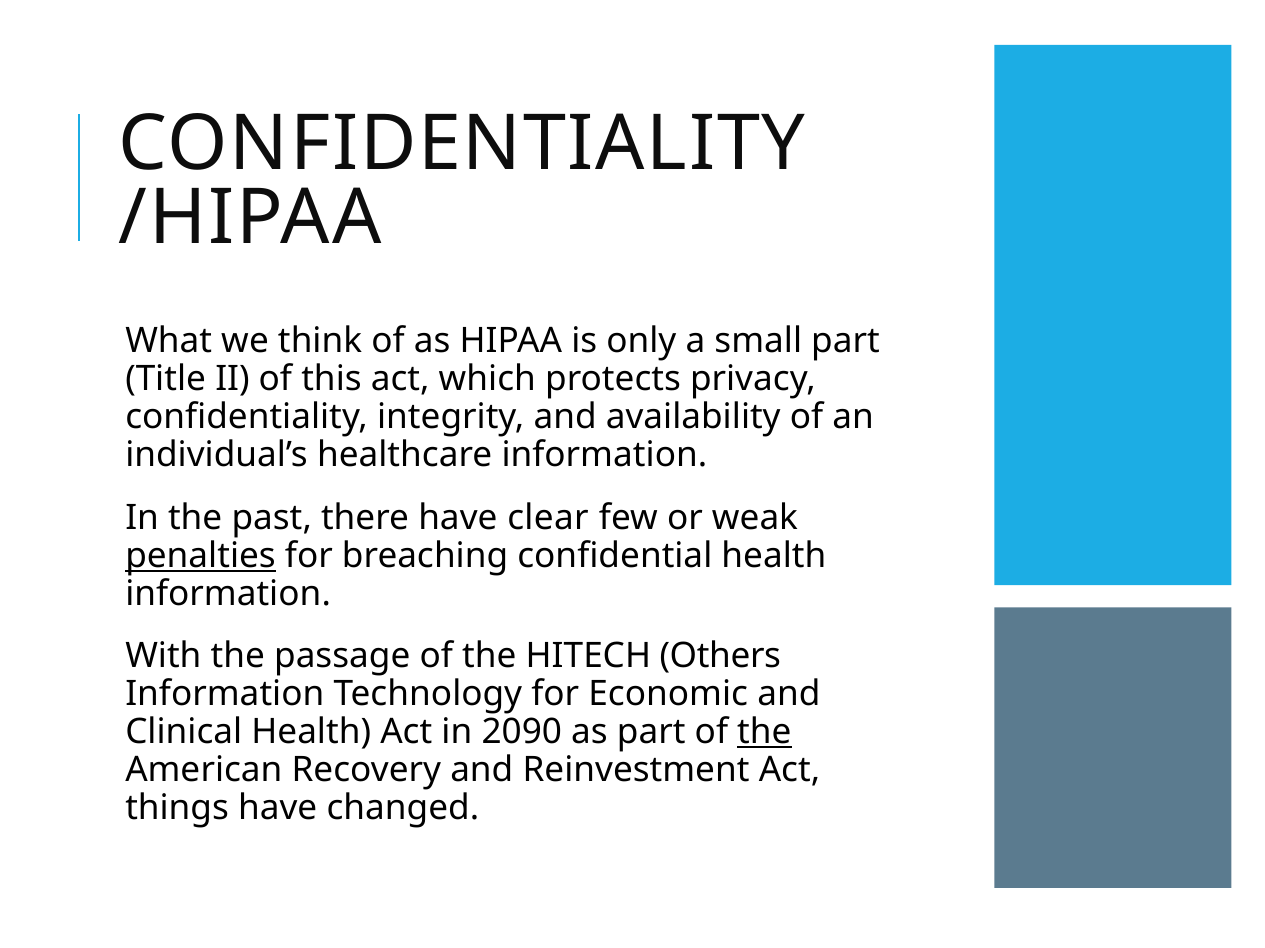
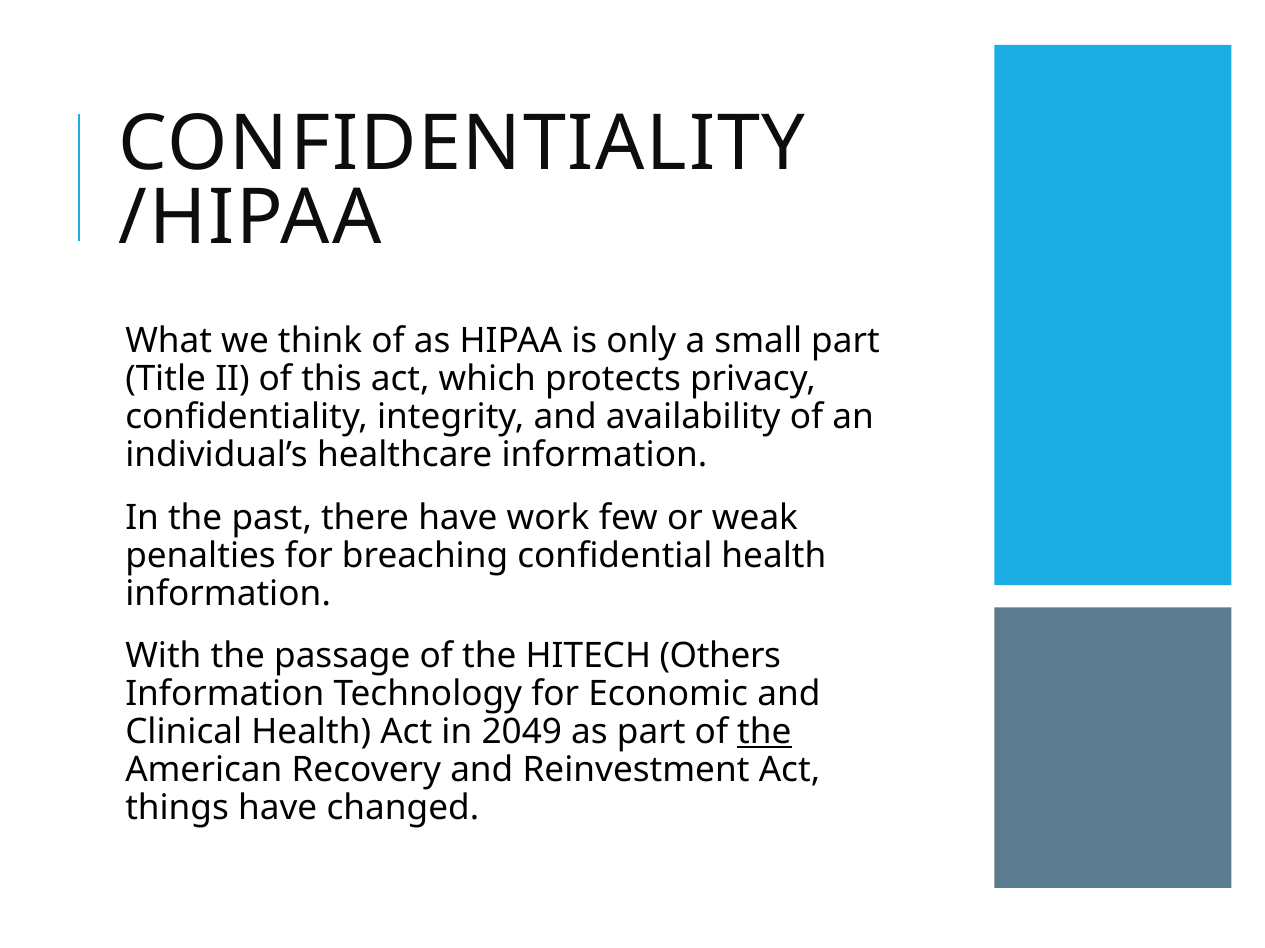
clear: clear -> work (548, 518)
penalties underline: present -> none (201, 556)
2090: 2090 -> 2049 (522, 733)
